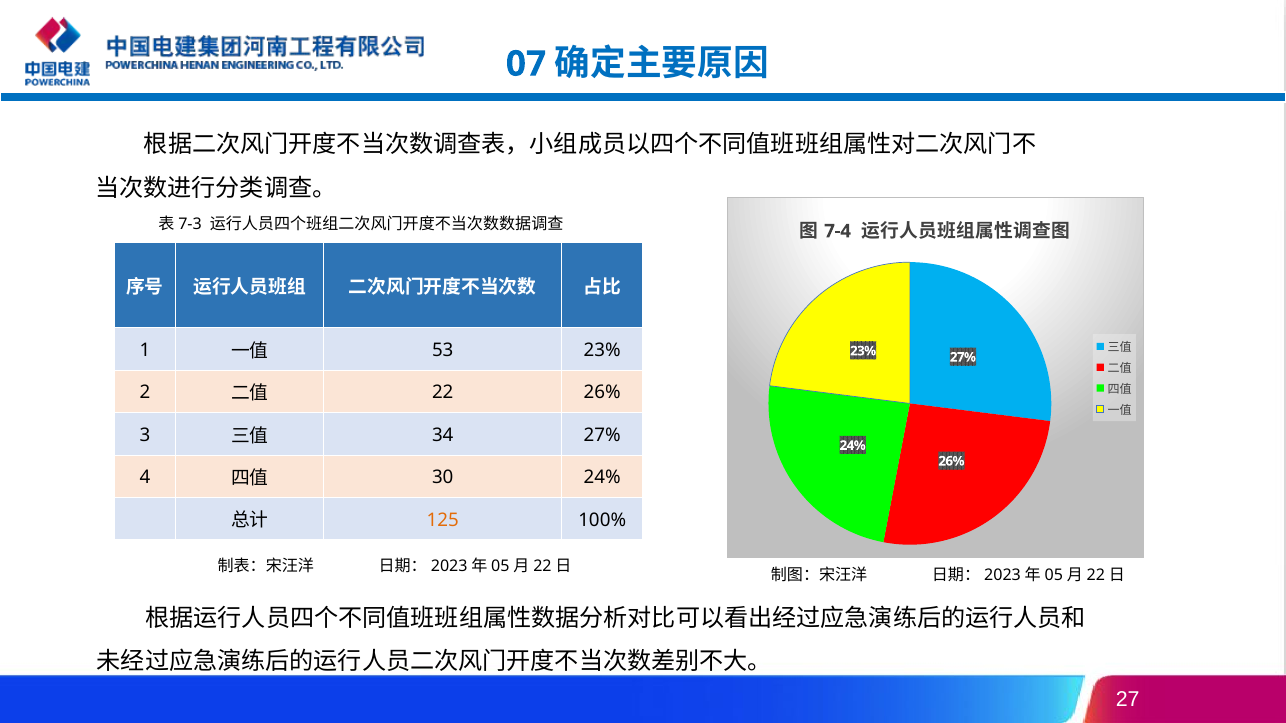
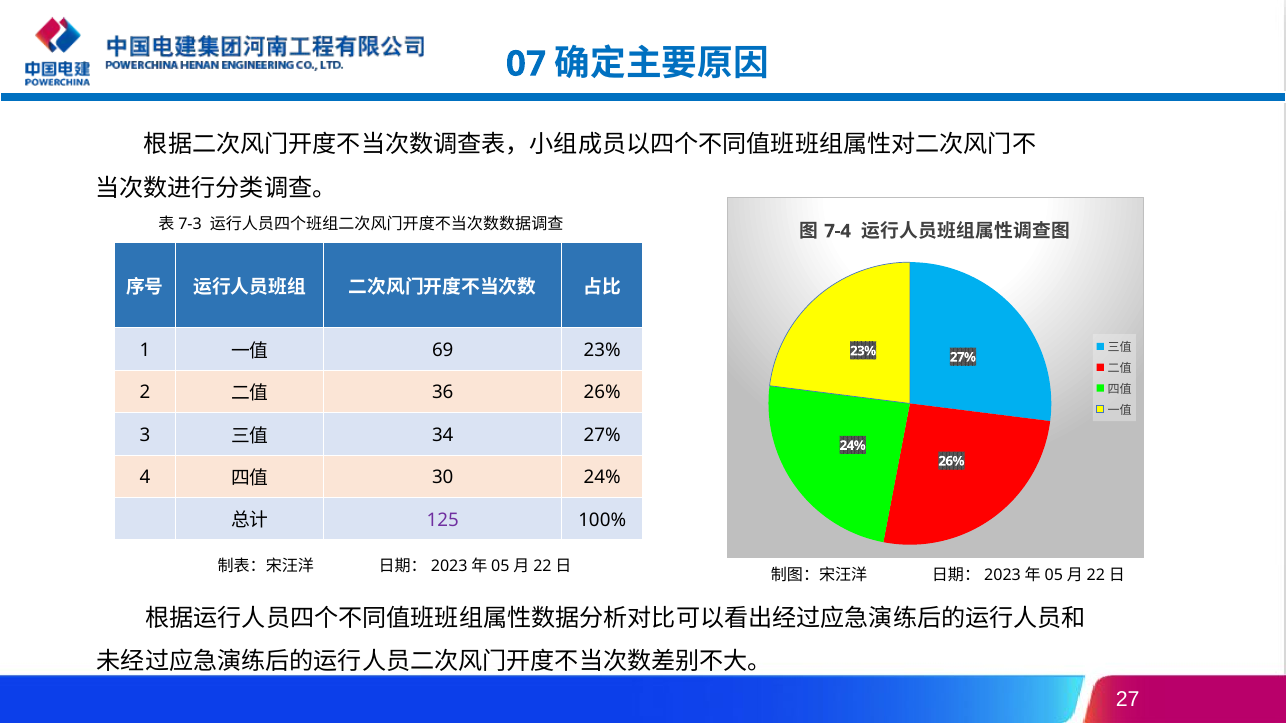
53: 53 -> 69 (443, 350)
22: 22 -> 36 (443, 393)
125 colour: orange -> purple (443, 520)
